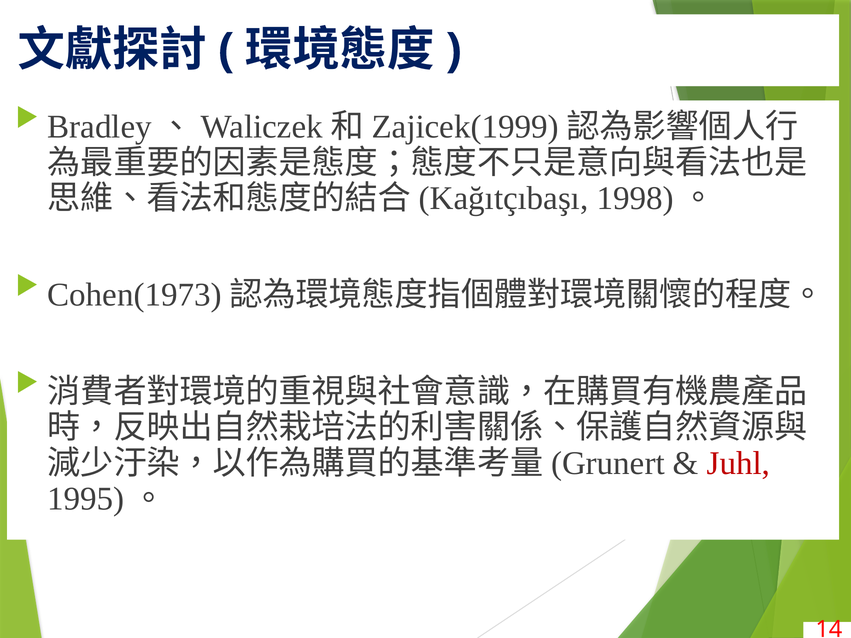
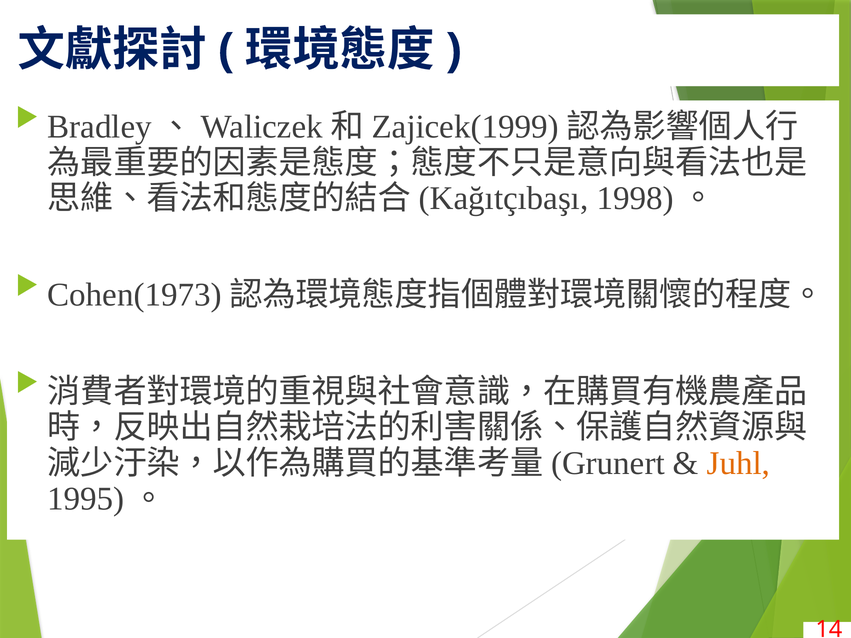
Juhl colour: red -> orange (739, 463)
